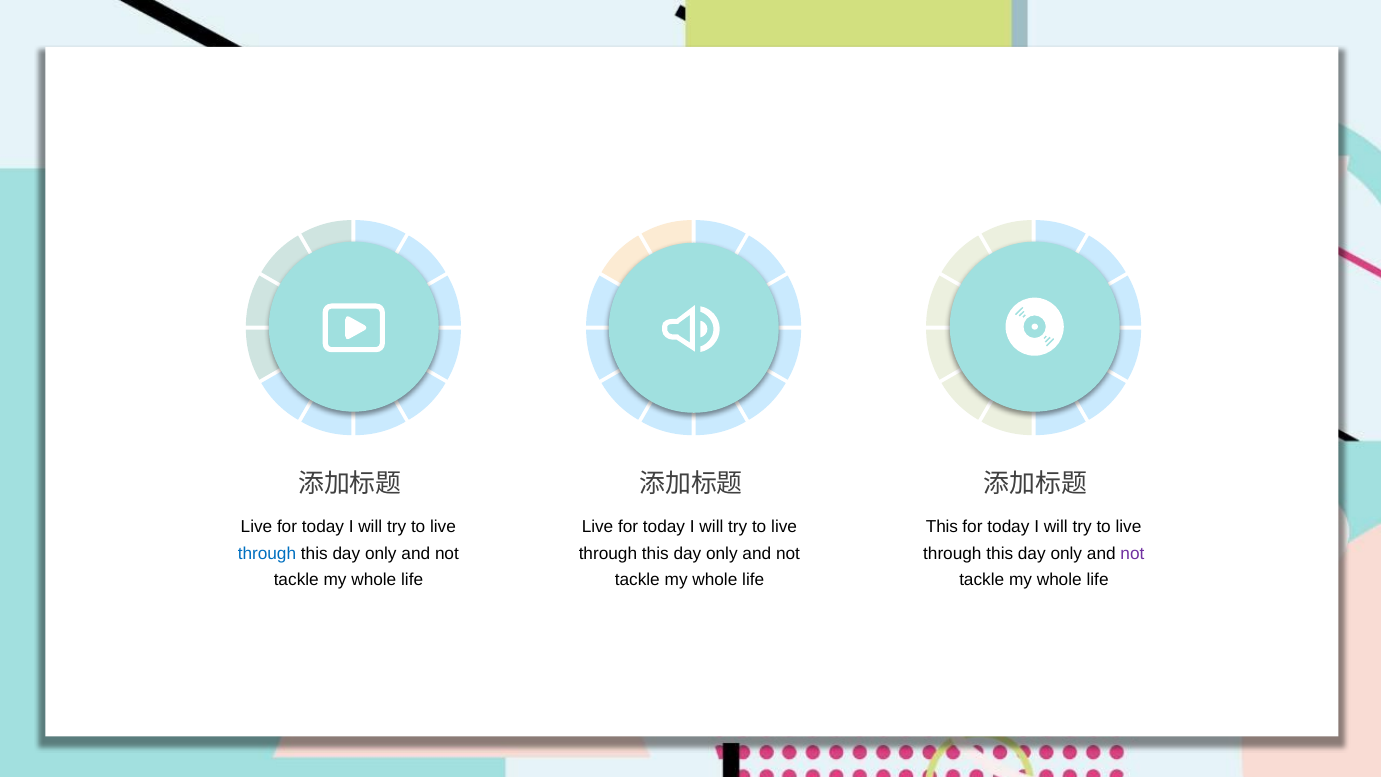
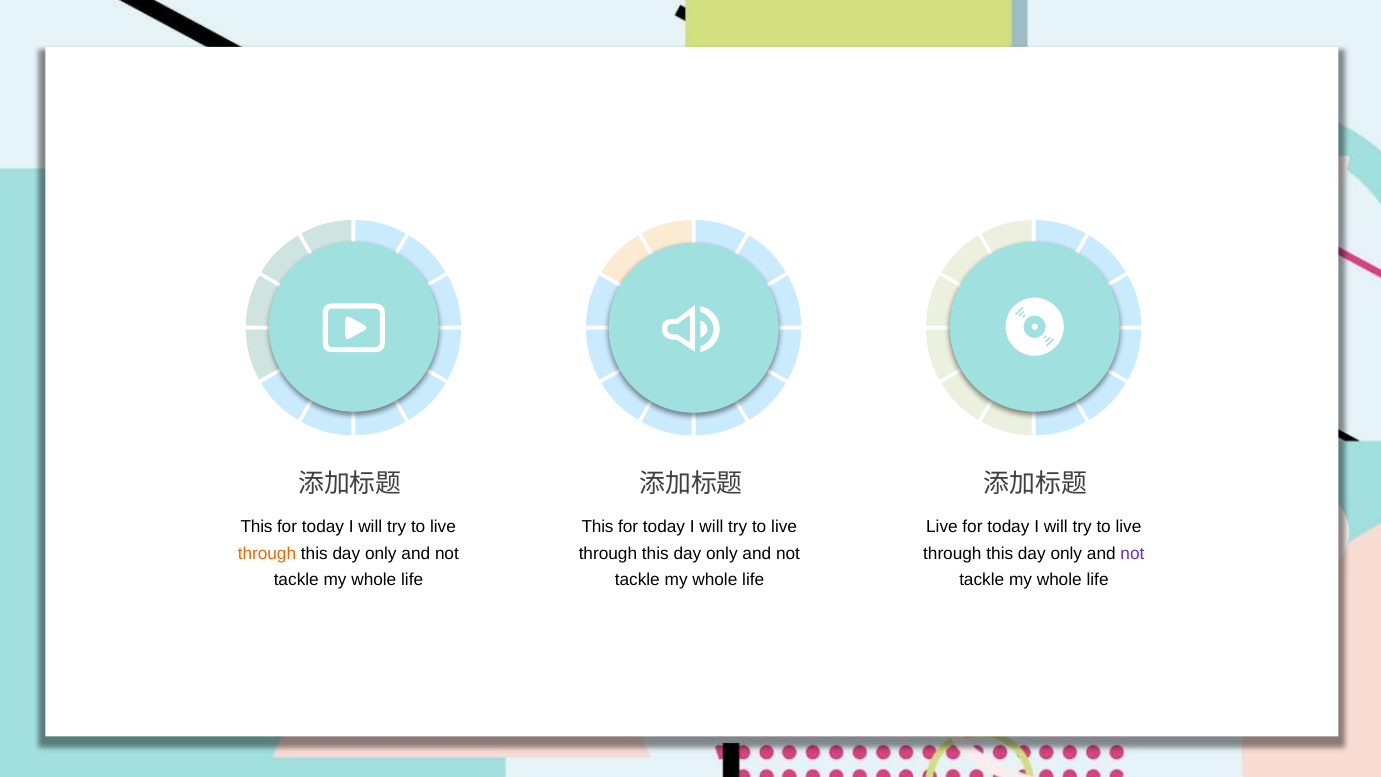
Live: Live -> This (257, 526)
Live: Live -> This (598, 526)
This: This -> Live (942, 526)
through colour: blue -> orange (267, 553)
